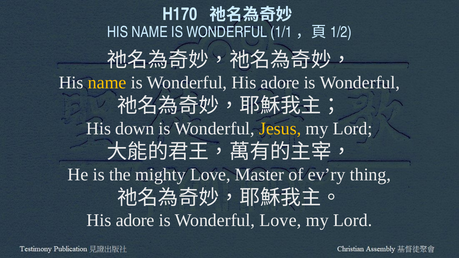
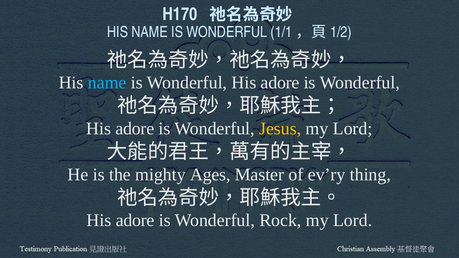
name colour: yellow -> light blue (107, 83)
down: down -> adore (135, 129)
mighty Love: Love -> Ages (210, 175)
Wonderful Love: Love -> Rock (280, 221)
